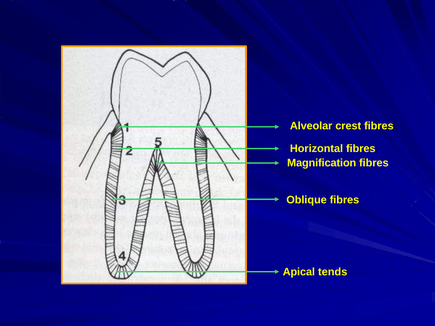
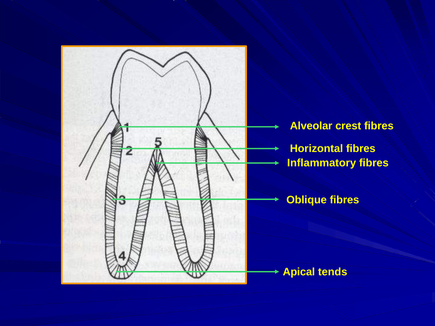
Magnification: Magnification -> Inflammatory (322, 163)
